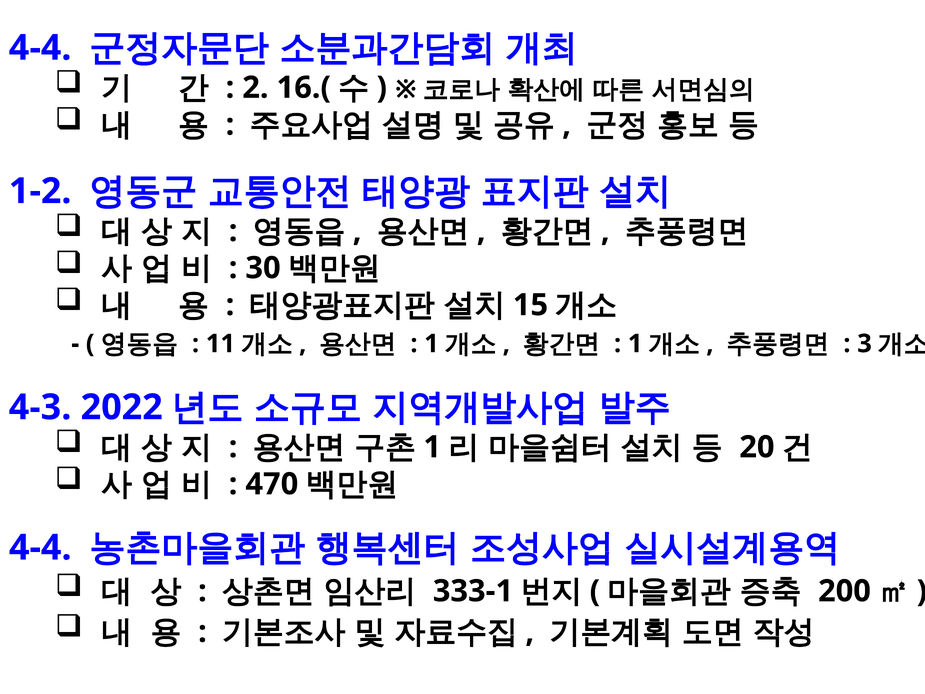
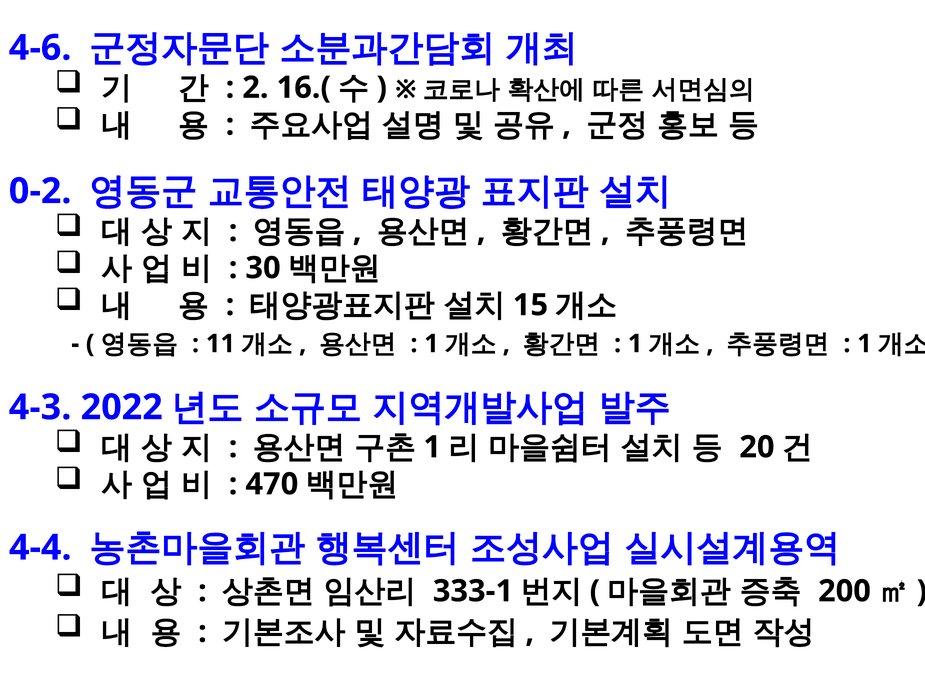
4-4: 4-4 -> 4-6 (40, 48)
1-2: 1-2 -> 0-2 (40, 191)
3: 3 -> 1 (865, 344)
